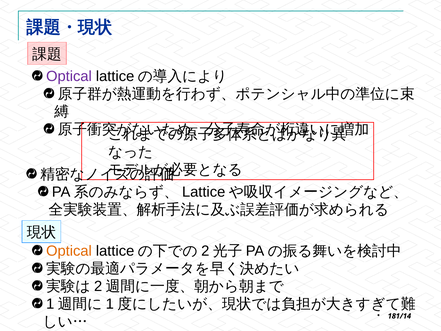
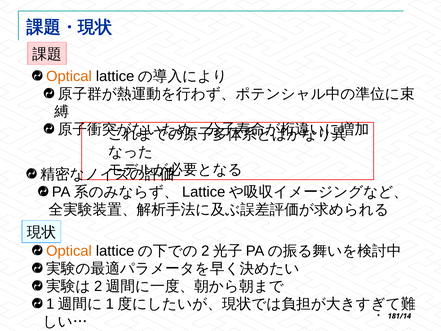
Optical colour: purple -> orange (69, 76)
